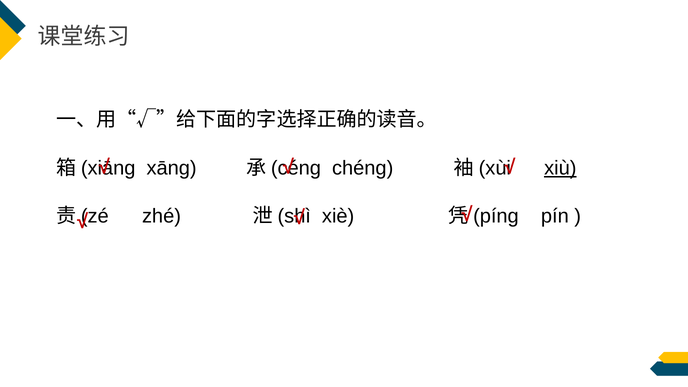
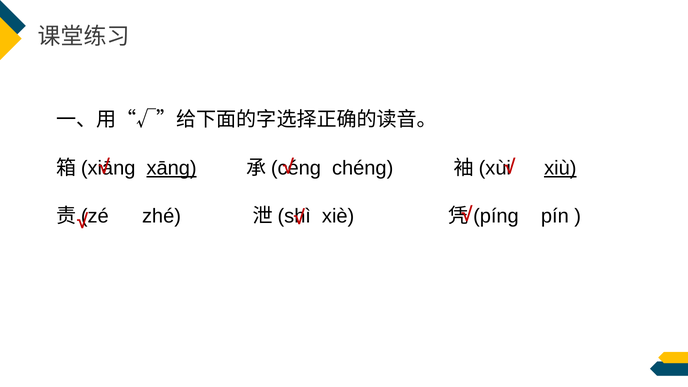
xānɡ underline: none -> present (172, 168)
